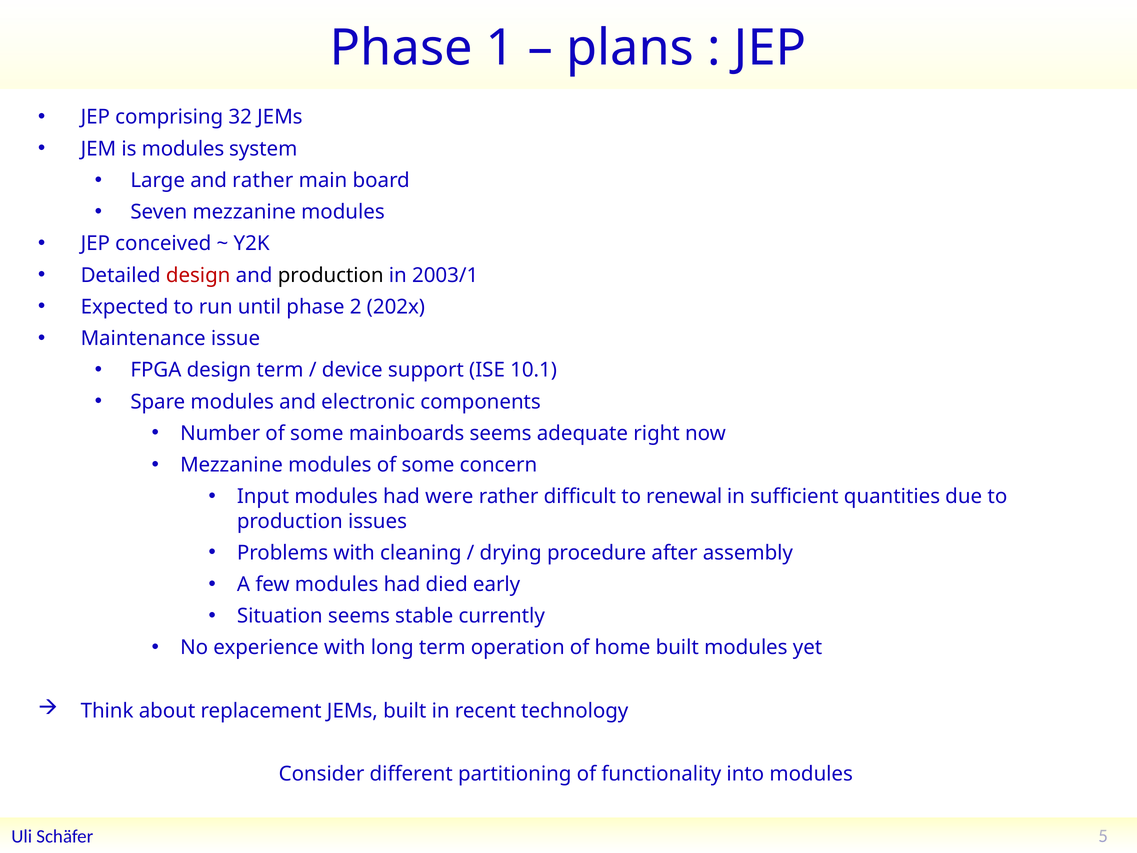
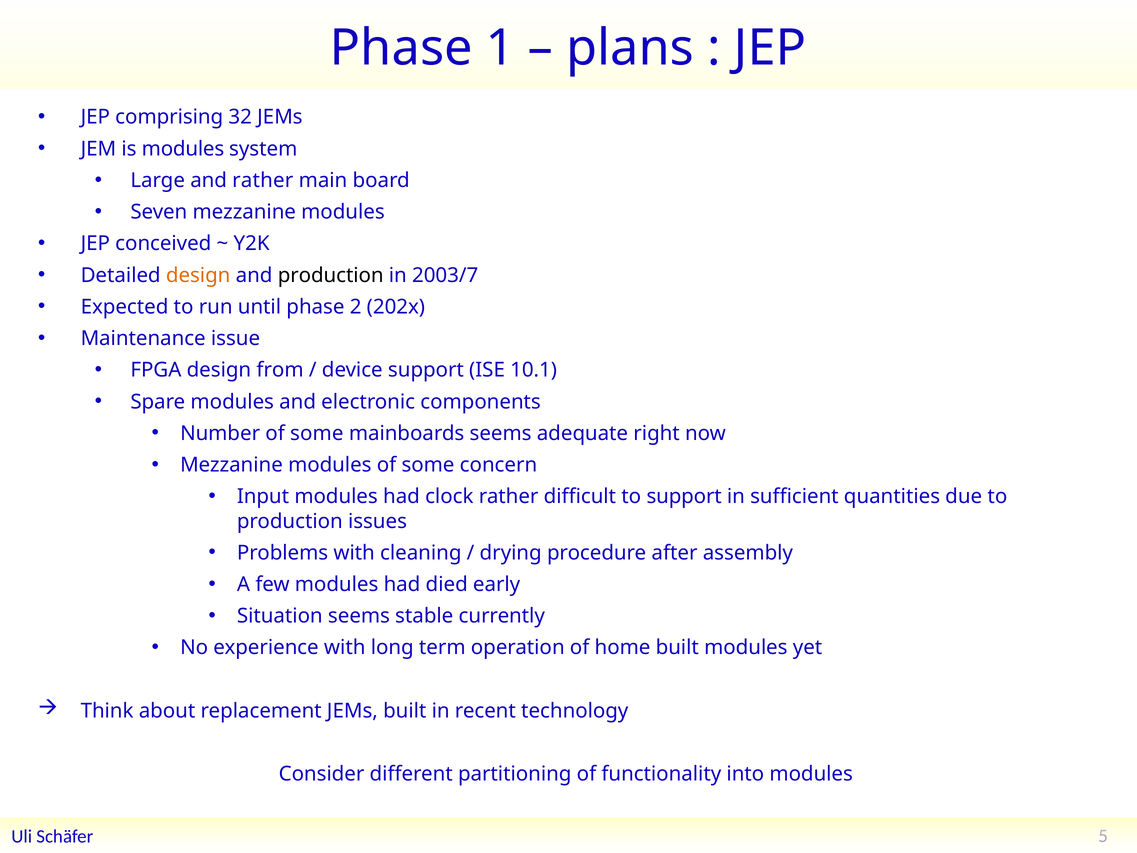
design colour: red -> orange (198, 275)
2003/1: 2003/1 -> 2003/7 (445, 275)
design term: term -> from (280, 370)
were: were -> clock (449, 496)
to renewal: renewal -> support (684, 496)
